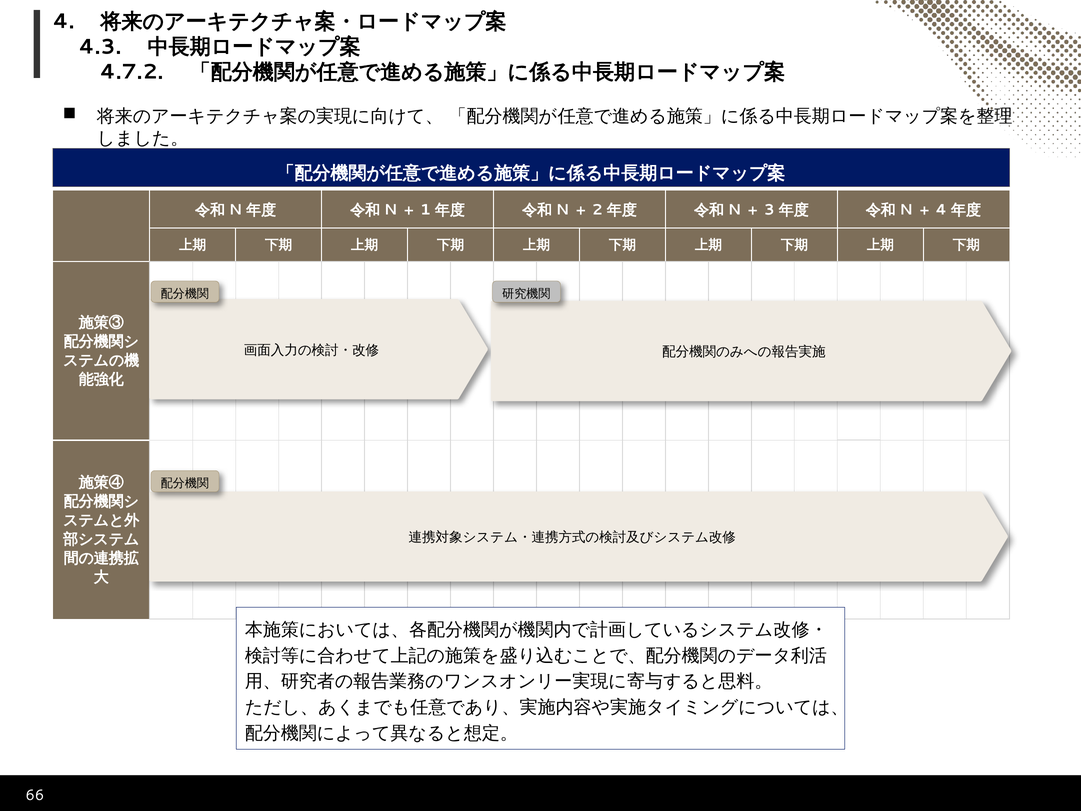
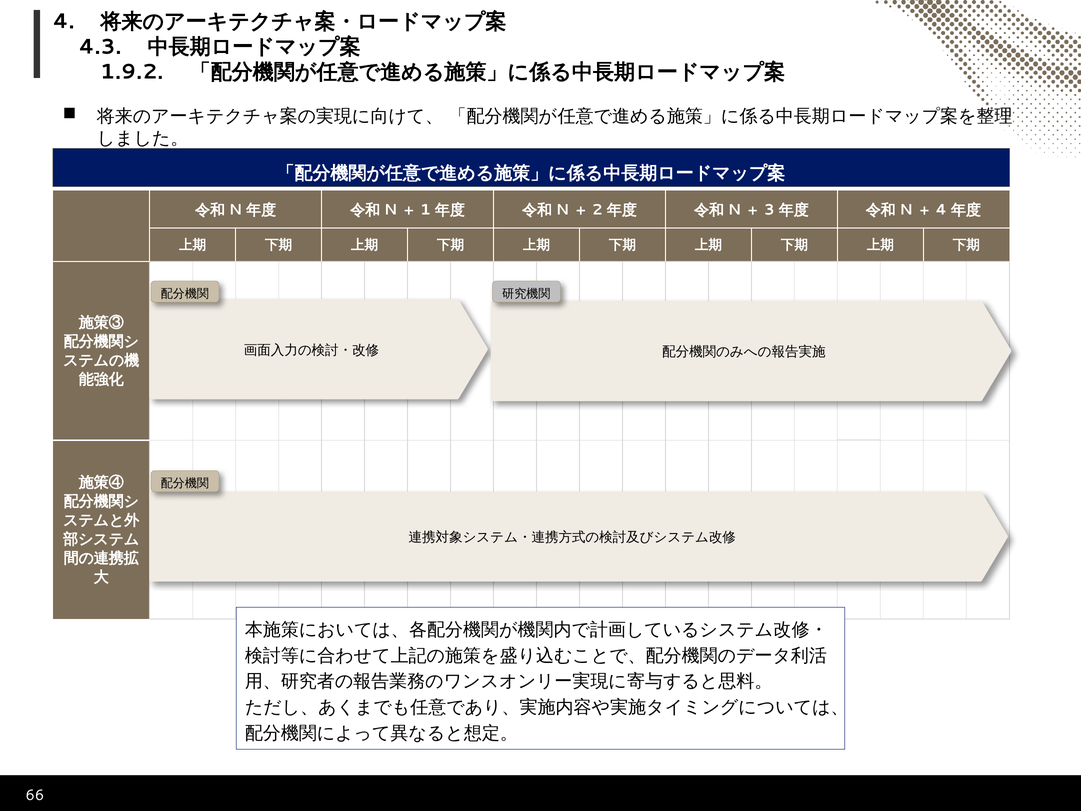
4.7.2: 4.7.2 -> 1.9.2 (132, 72)
